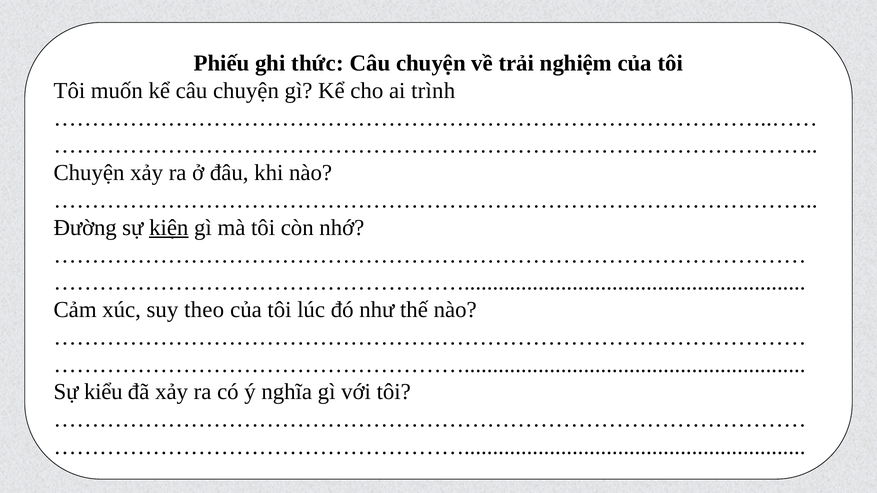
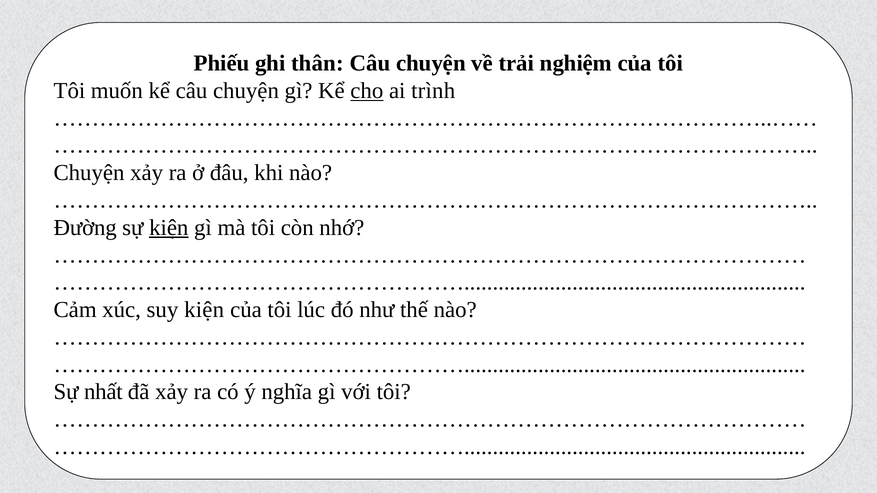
thức: thức -> thân (318, 63)
cho underline: none -> present (367, 91)
suy theo: theo -> kiện (204, 310)
kiểu: kiểu -> nhất (103, 392)
